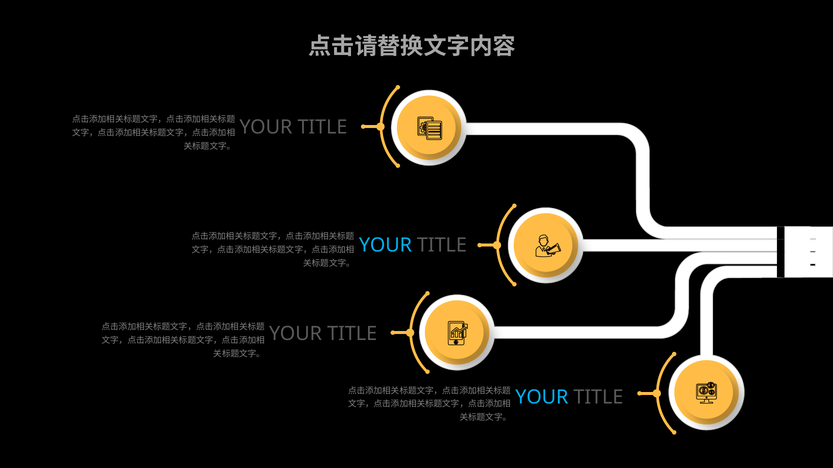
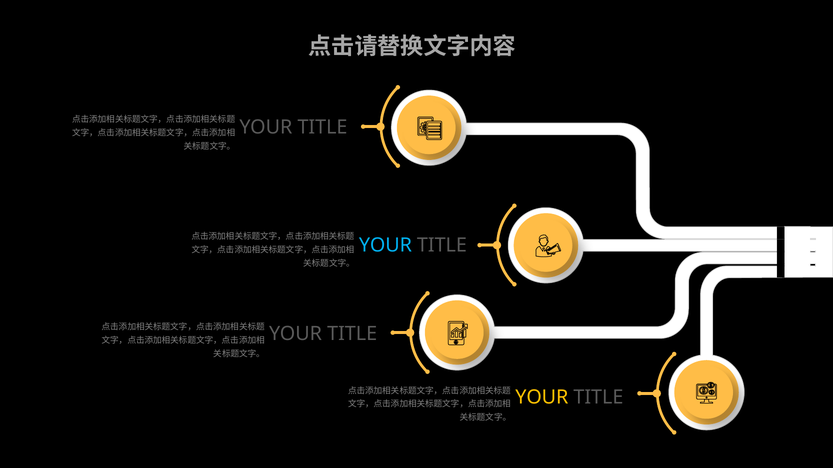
YOUR colour: light blue -> yellow (542, 398)
